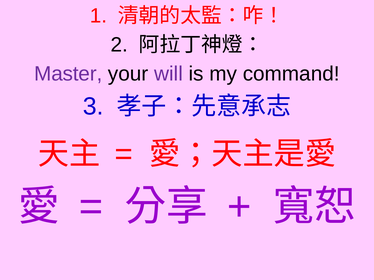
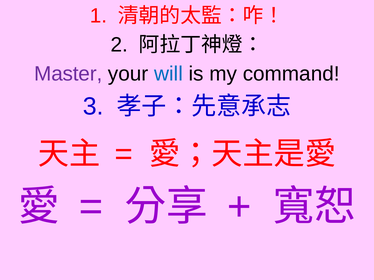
will colour: purple -> blue (168, 74)
